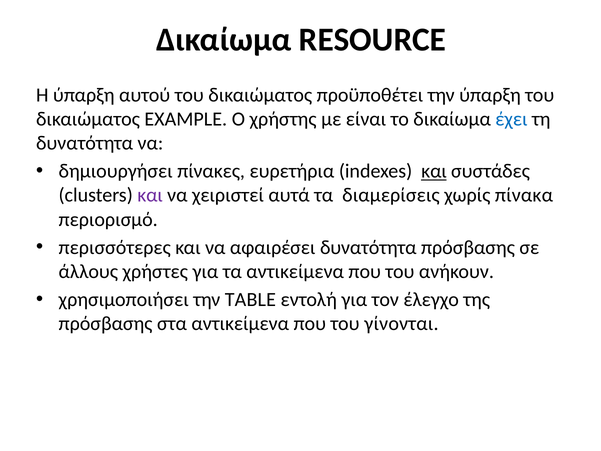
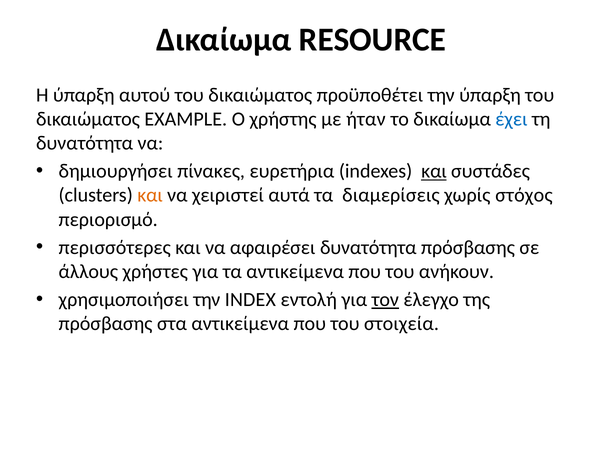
είναι: είναι -> ήταν (366, 119)
και colour: purple -> orange (150, 195)
πίνακα: πίνακα -> στόχος (524, 195)
TABLE: TABLE -> INDEX (250, 299)
τον underline: none -> present (385, 299)
γίνονται: γίνονται -> στοιχεία (402, 323)
